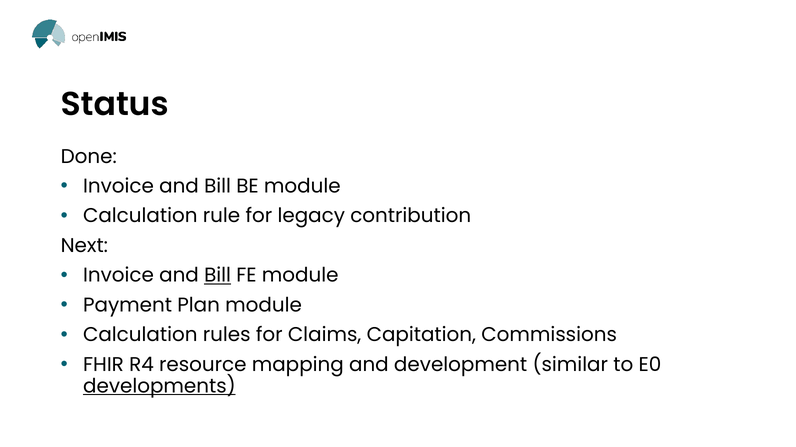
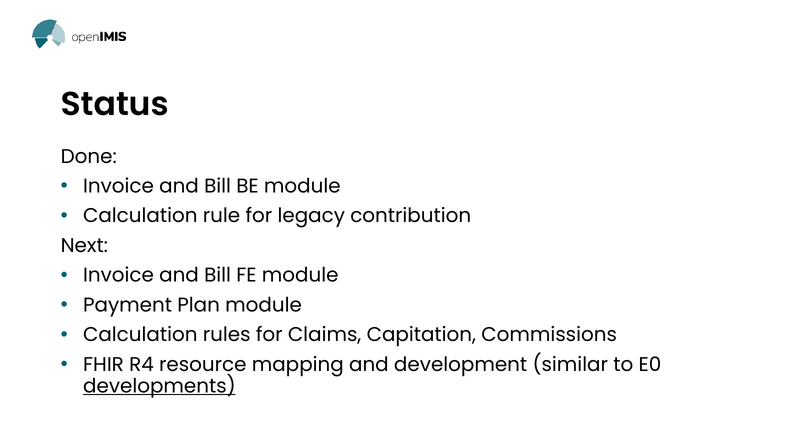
Bill underline: present -> none (218, 276)
